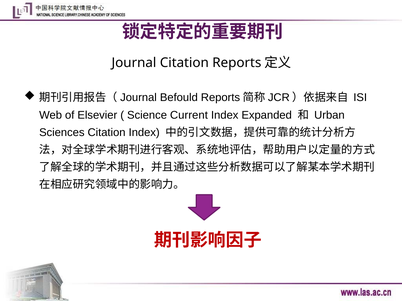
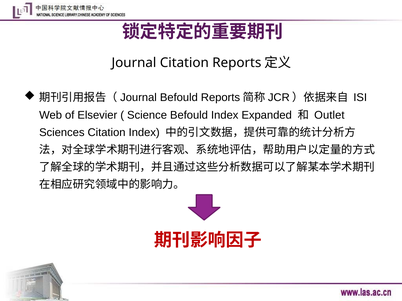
Science Current: Current -> Befould (189, 115)
Urban: Urban -> Outlet (329, 115)
